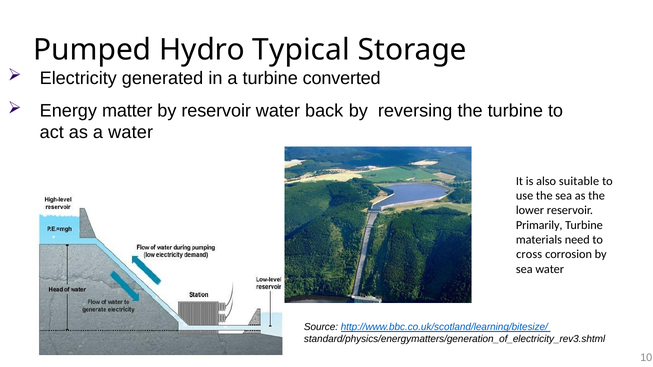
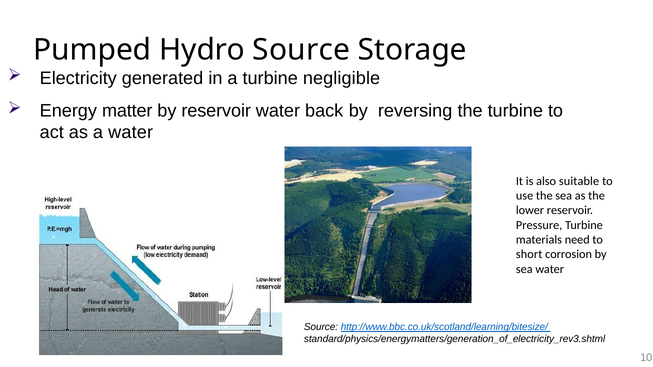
Hydro Typical: Typical -> Source (301, 50)
converted: converted -> negligible (342, 78)
Primarily: Primarily -> Pressure (539, 225)
cross: cross -> short (529, 255)
